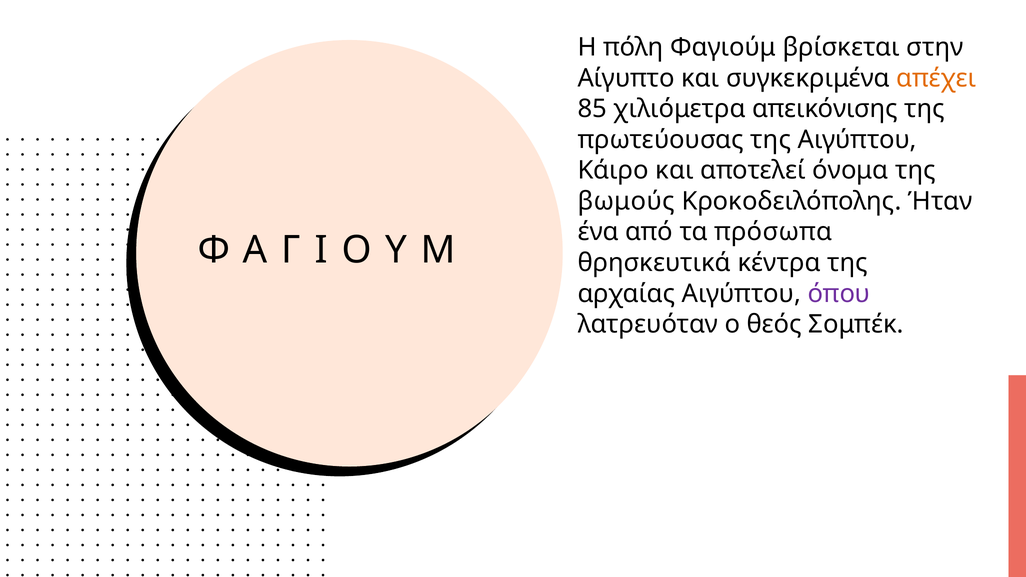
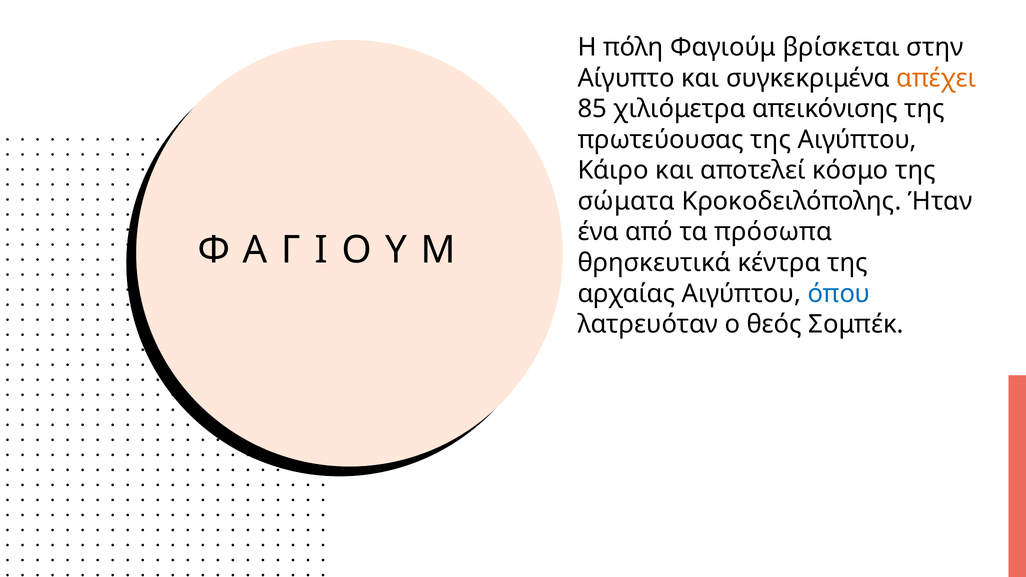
όνομα: όνομα -> κόσμο (850, 171)
βωμούς: βωμούς -> σώματα (626, 201)
όπου colour: purple -> blue (839, 294)
